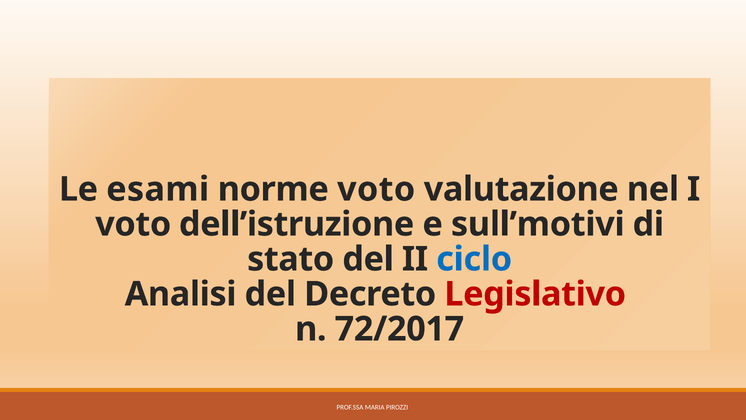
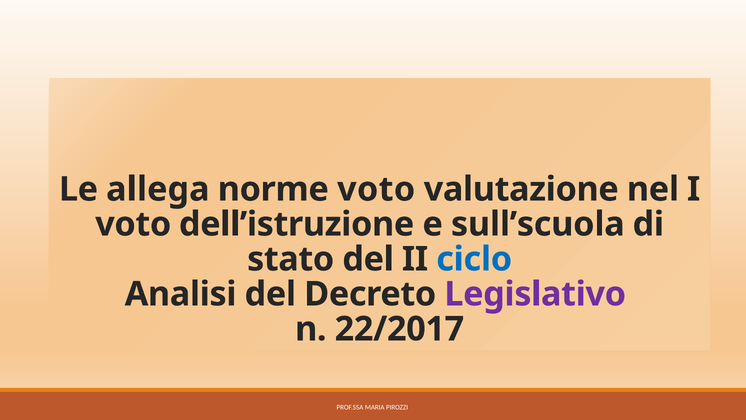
esami: esami -> allega (158, 189)
sull’motivi: sull’motivi -> sull’scuola (538, 224)
Legislativo colour: red -> purple (535, 294)
72/2017: 72/2017 -> 22/2017 (399, 329)
